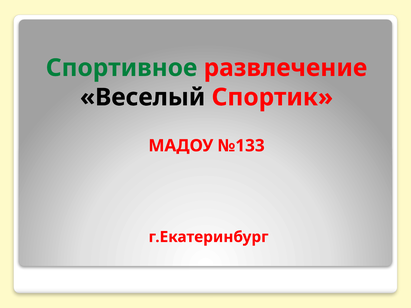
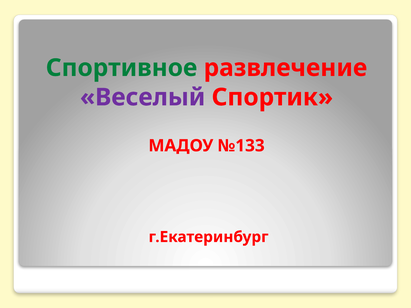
Веселый colour: black -> purple (143, 97)
